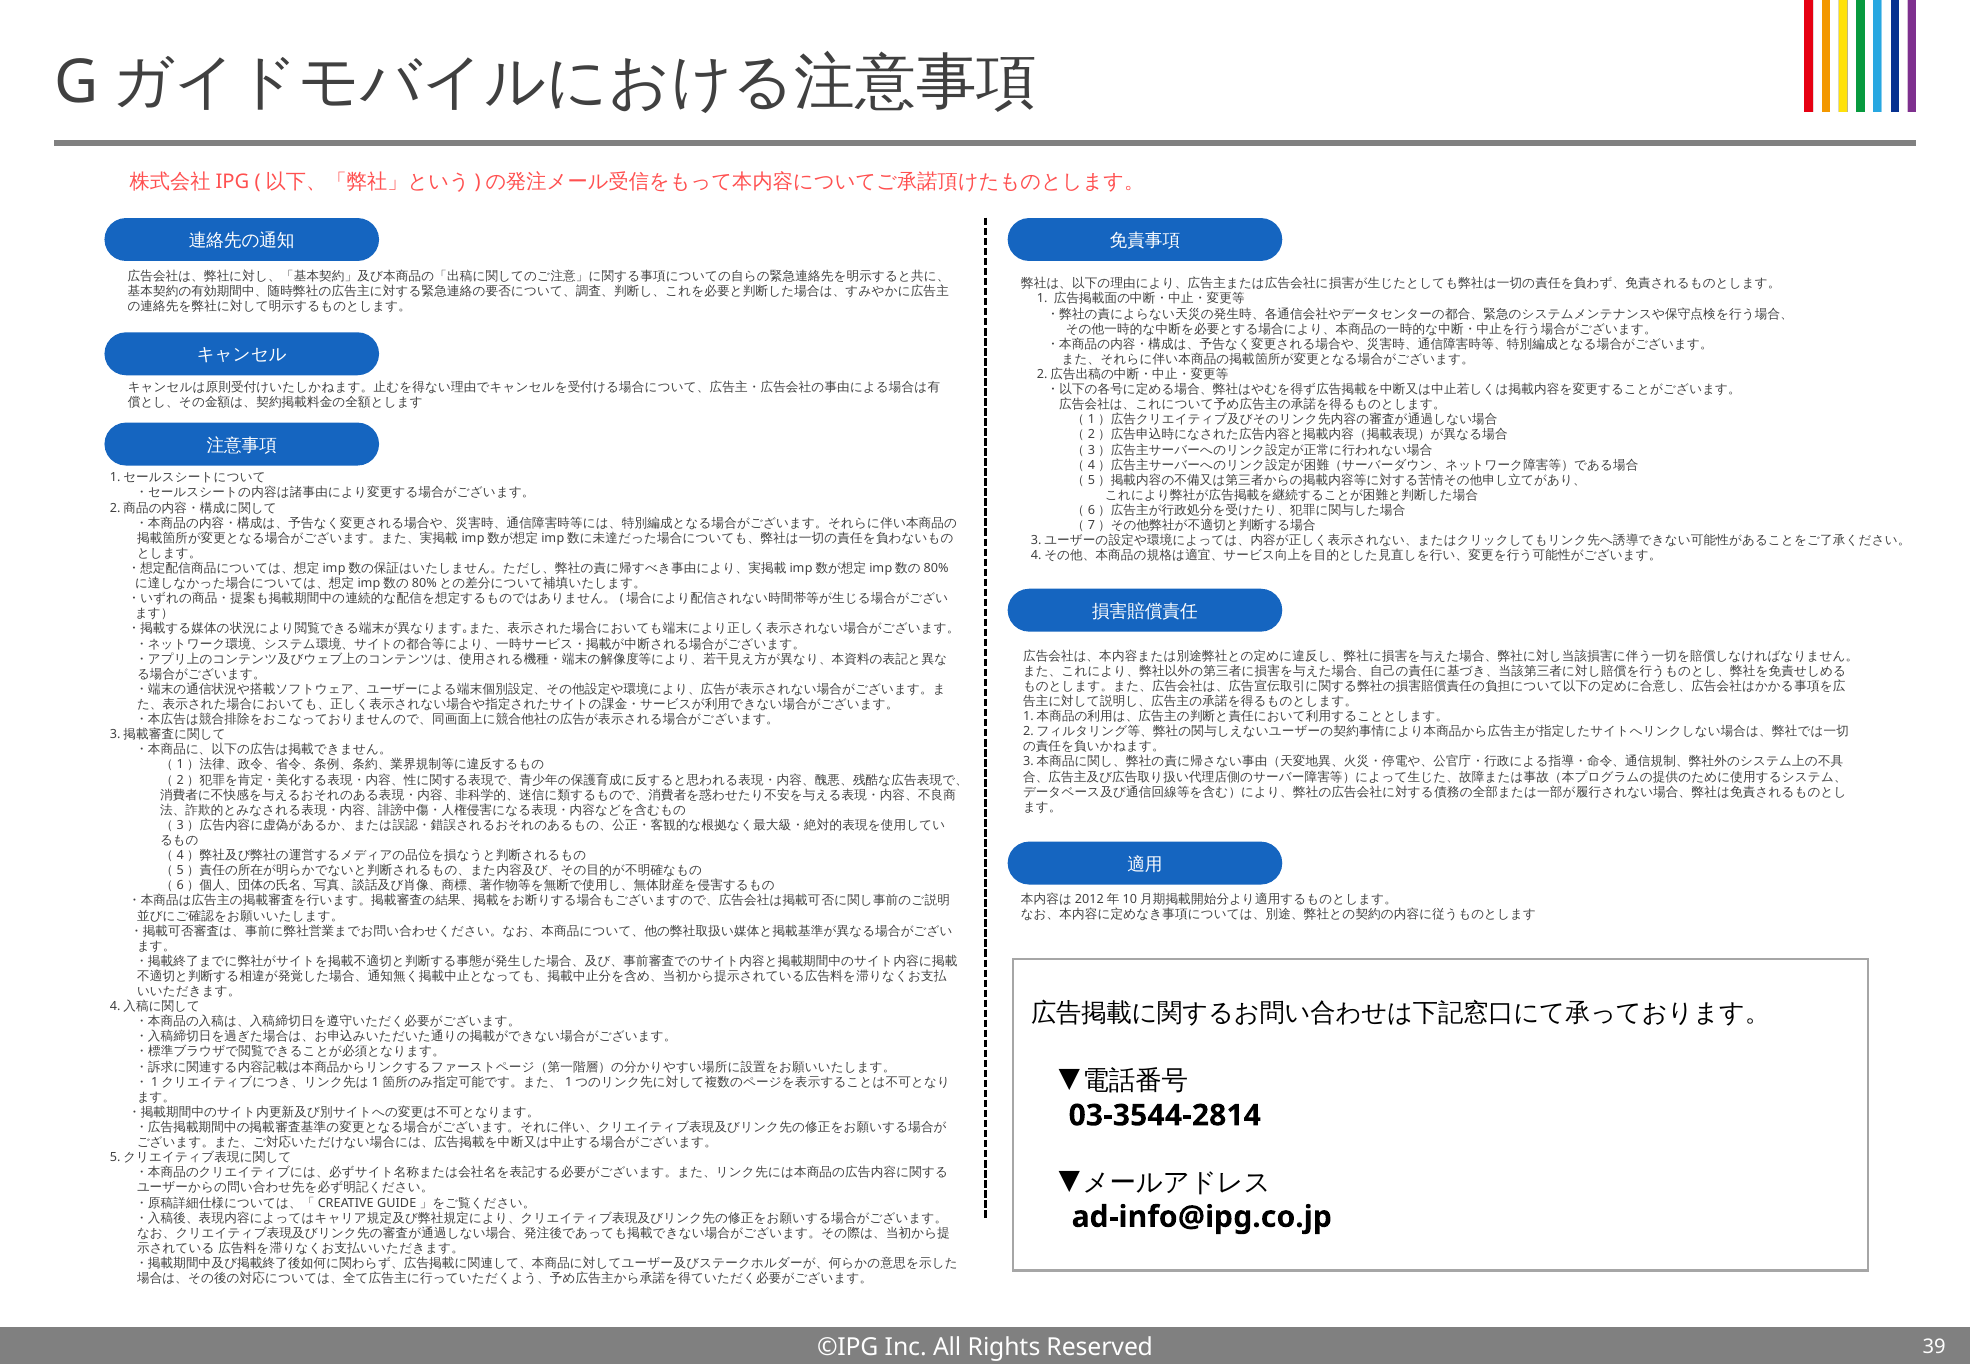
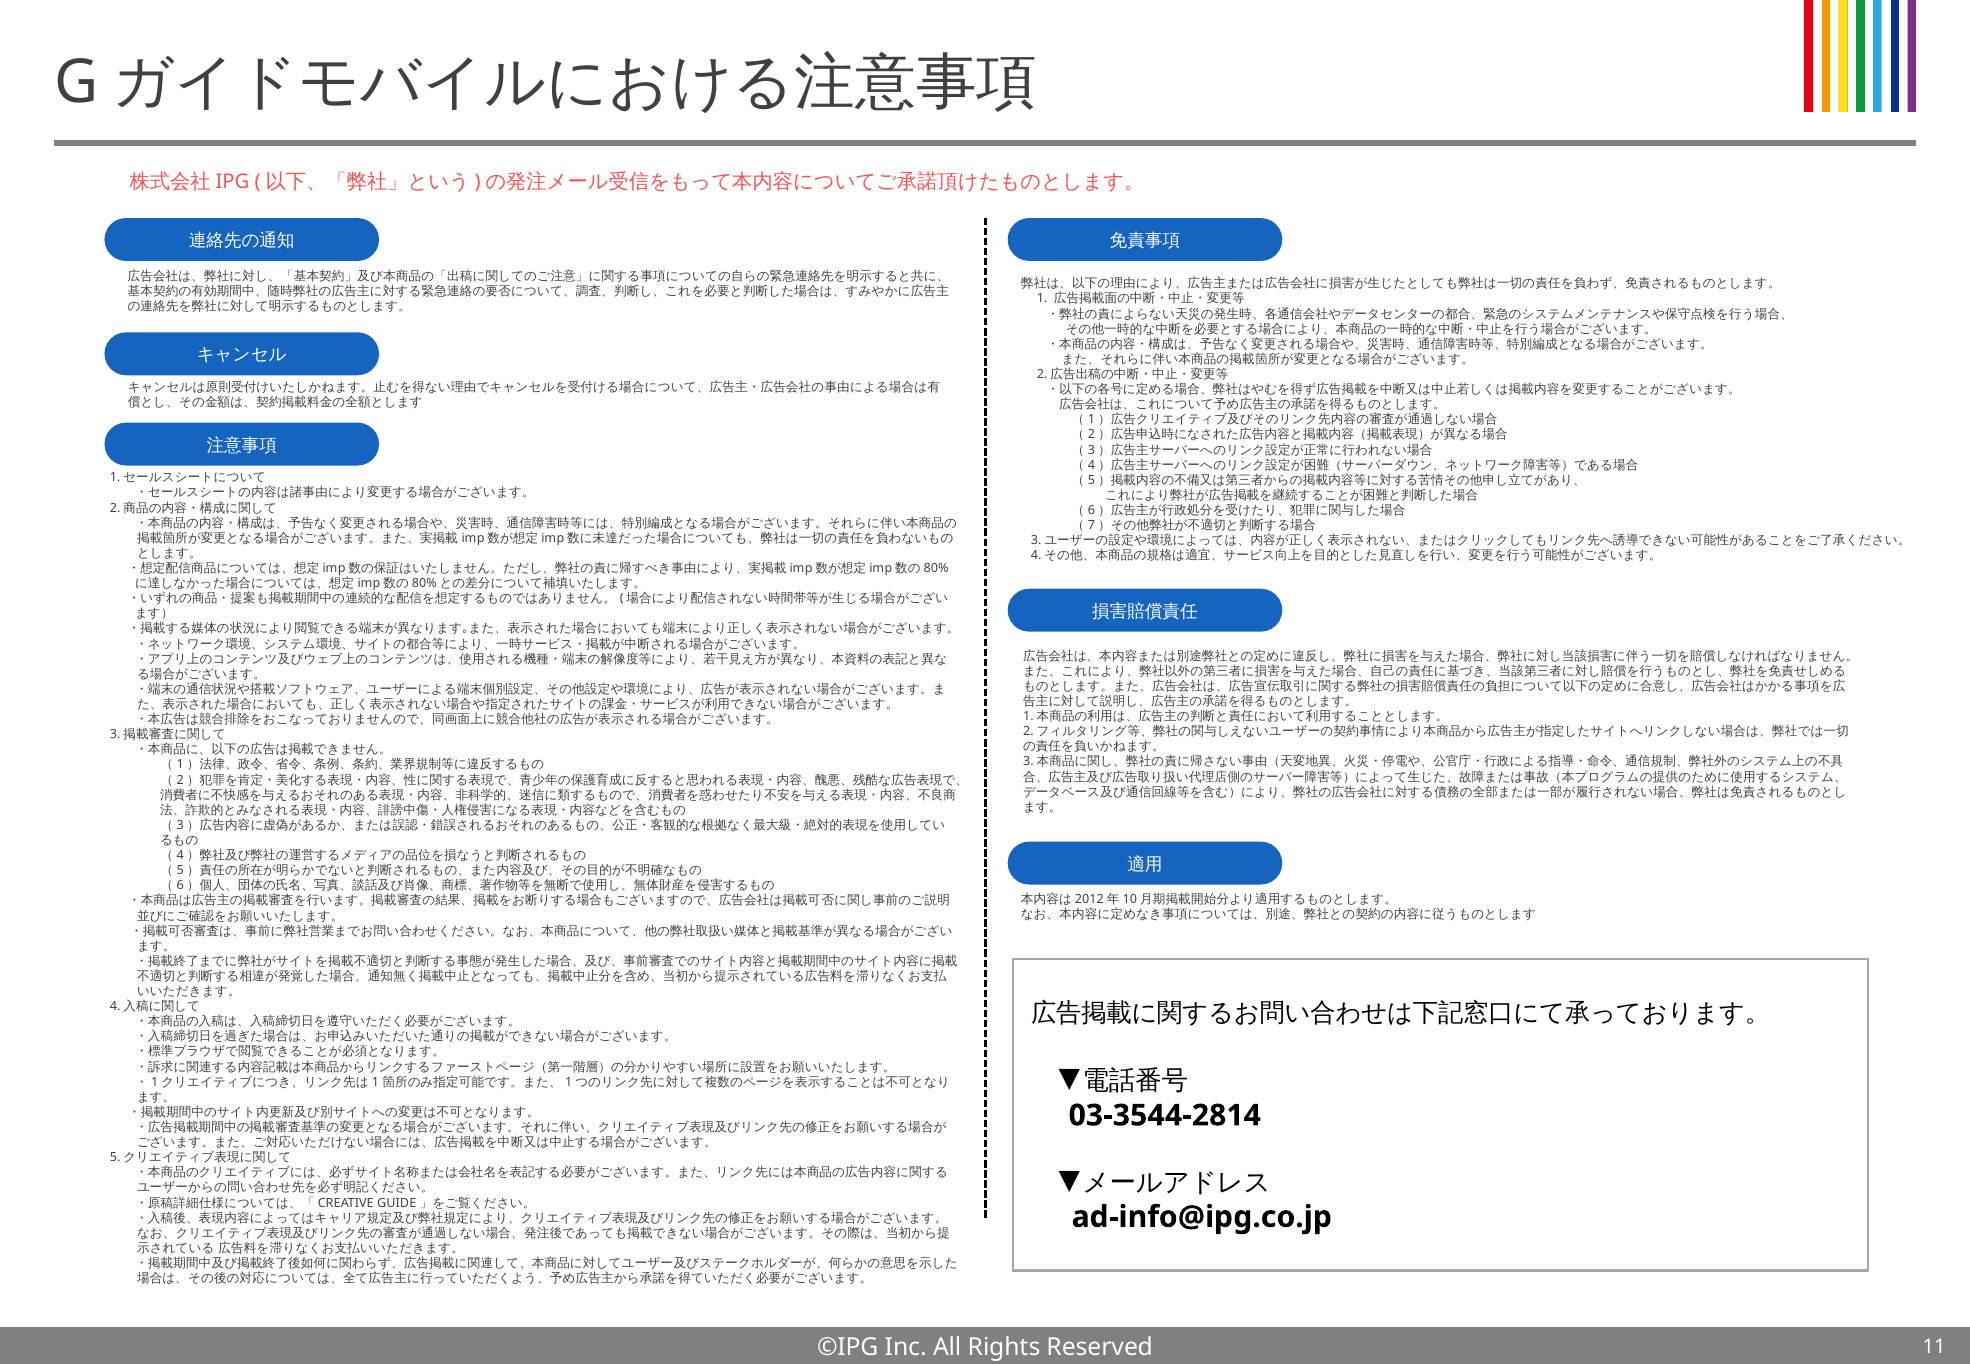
39: 39 -> 11 (1934, 1347)
